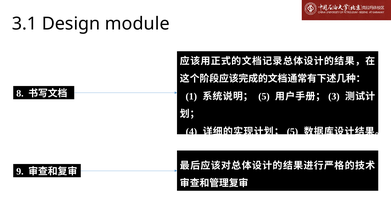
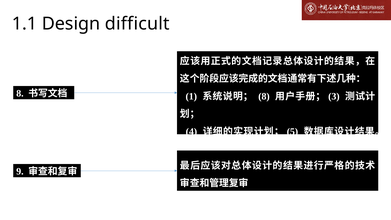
3.1: 3.1 -> 1.1 (25, 24)
module: module -> difficult (137, 24)
5: 5 -> 8 (264, 96)
